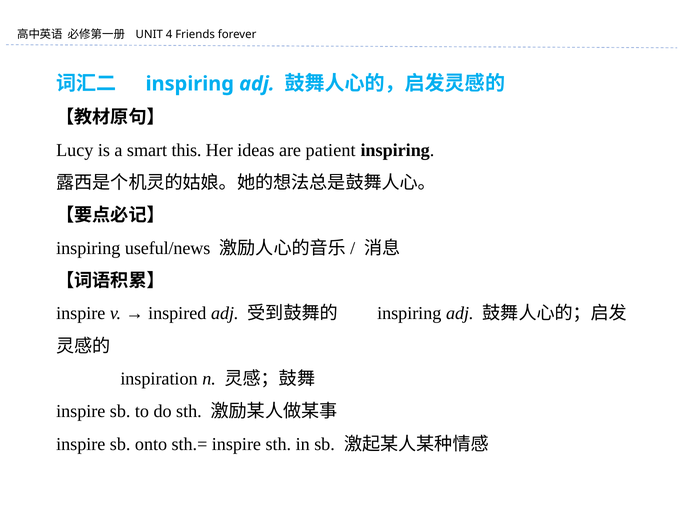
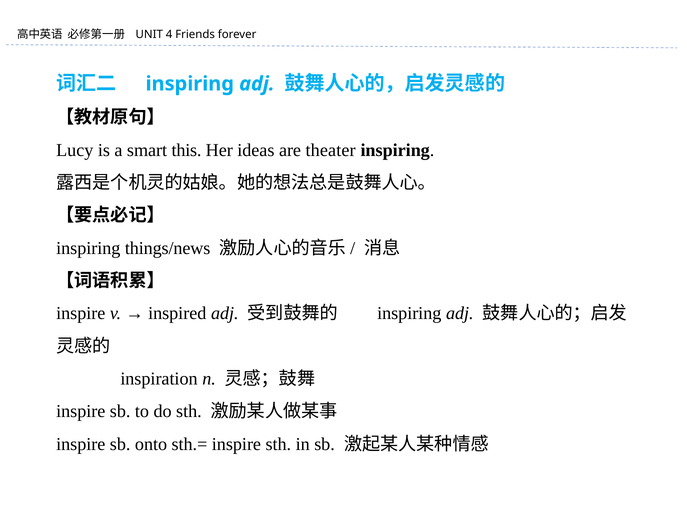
patient: patient -> theater (331, 150)
useful/news: useful/news -> things/news (168, 248)
